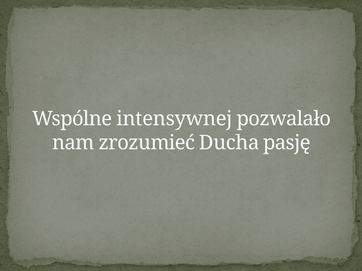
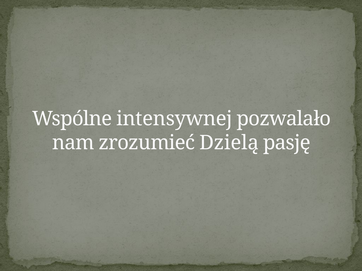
Ducha: Ducha -> Dzielą (229, 143)
